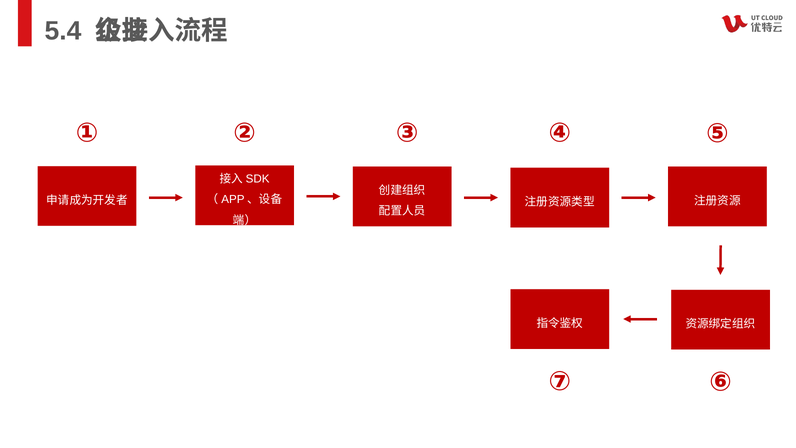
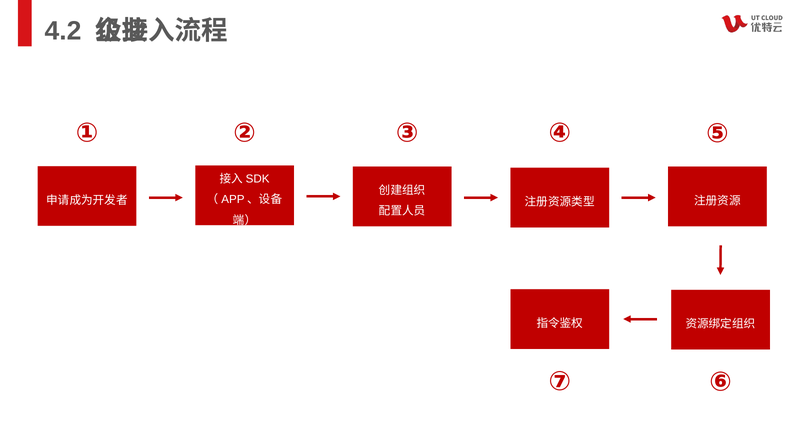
5.4: 5.4 -> 4.2 (63, 31)
